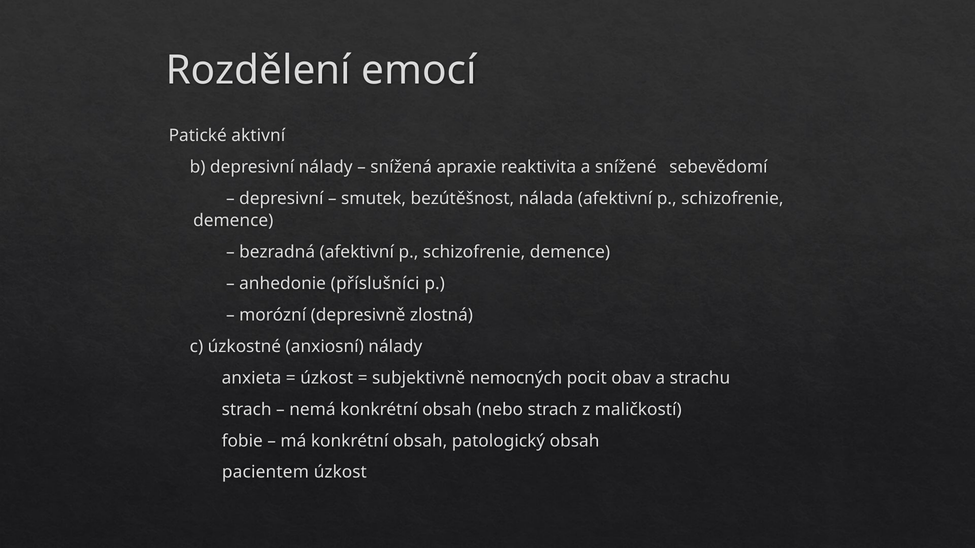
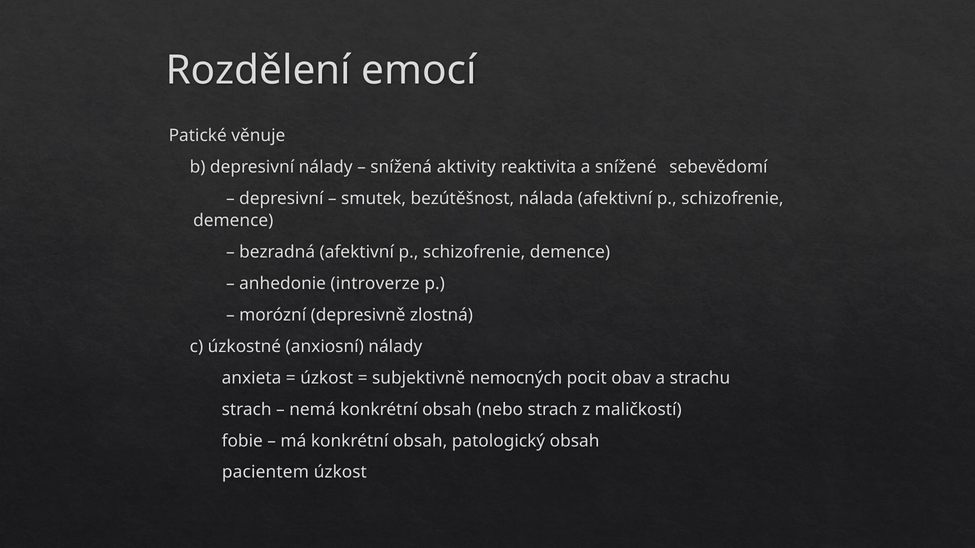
aktivní: aktivní -> věnuje (258, 136)
apraxie: apraxie -> aktivity (466, 167)
příslušníci: příslušníci -> introverze (375, 284)
